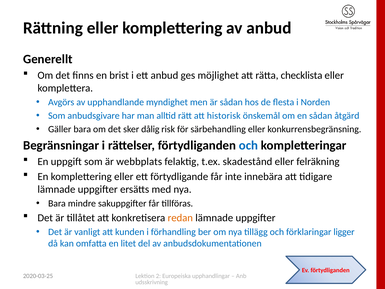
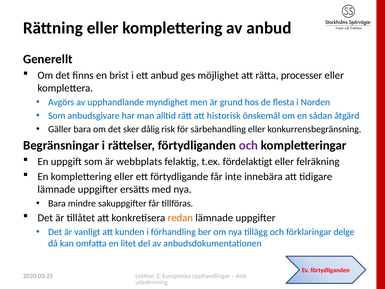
checklista: checklista -> processer (302, 75)
är sådan: sådan -> grund (231, 102)
och colour: blue -> purple (248, 145)
skadestånd: skadestånd -> fördelaktigt (248, 161)
ligger: ligger -> delge (344, 232)
